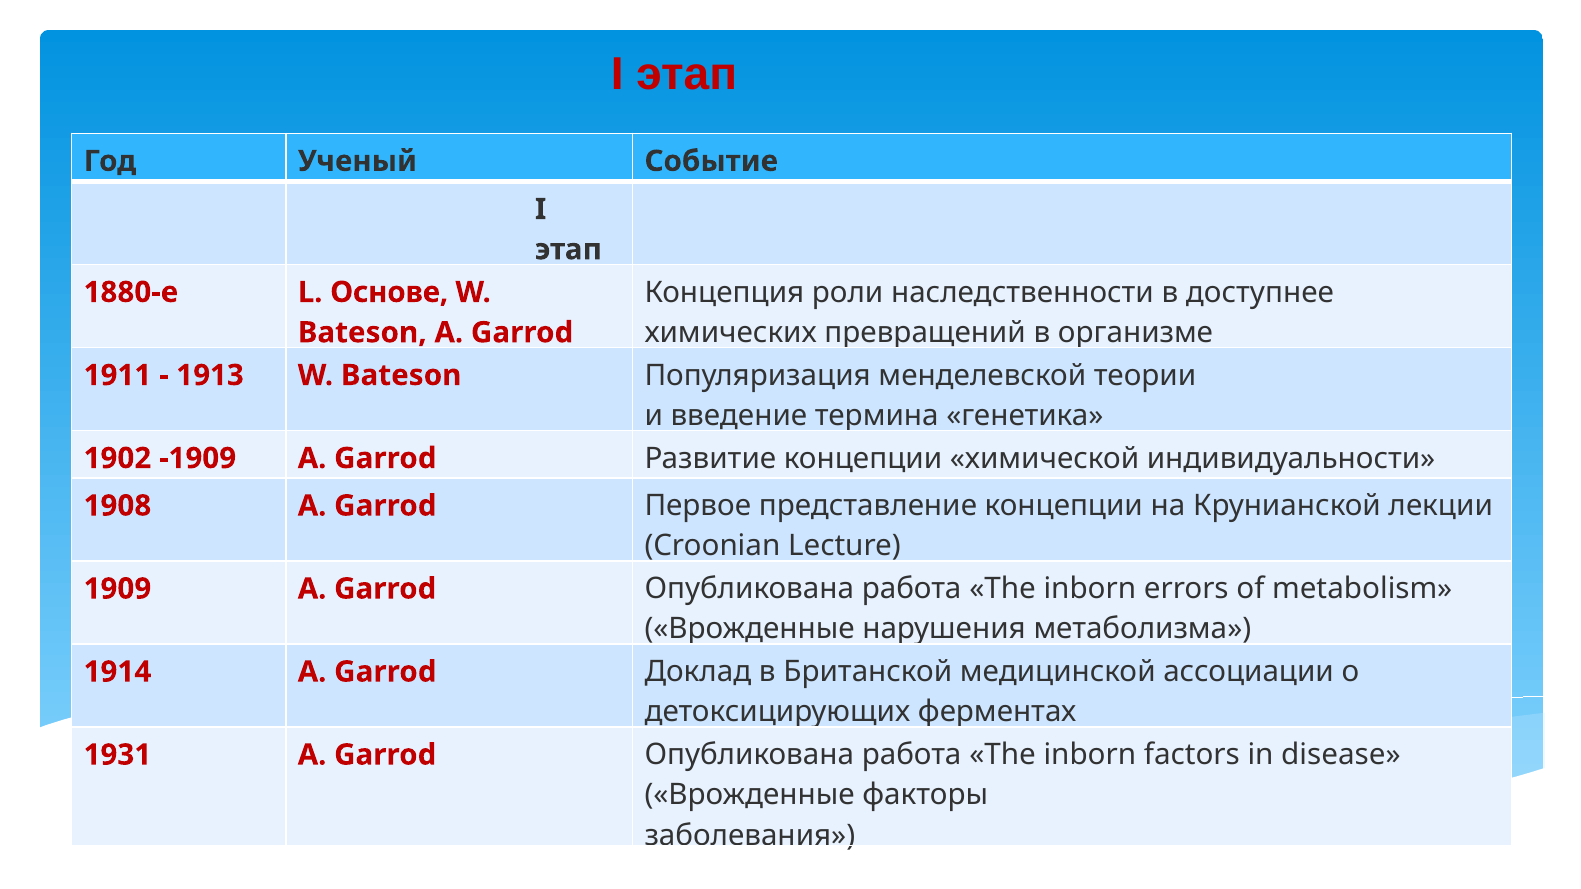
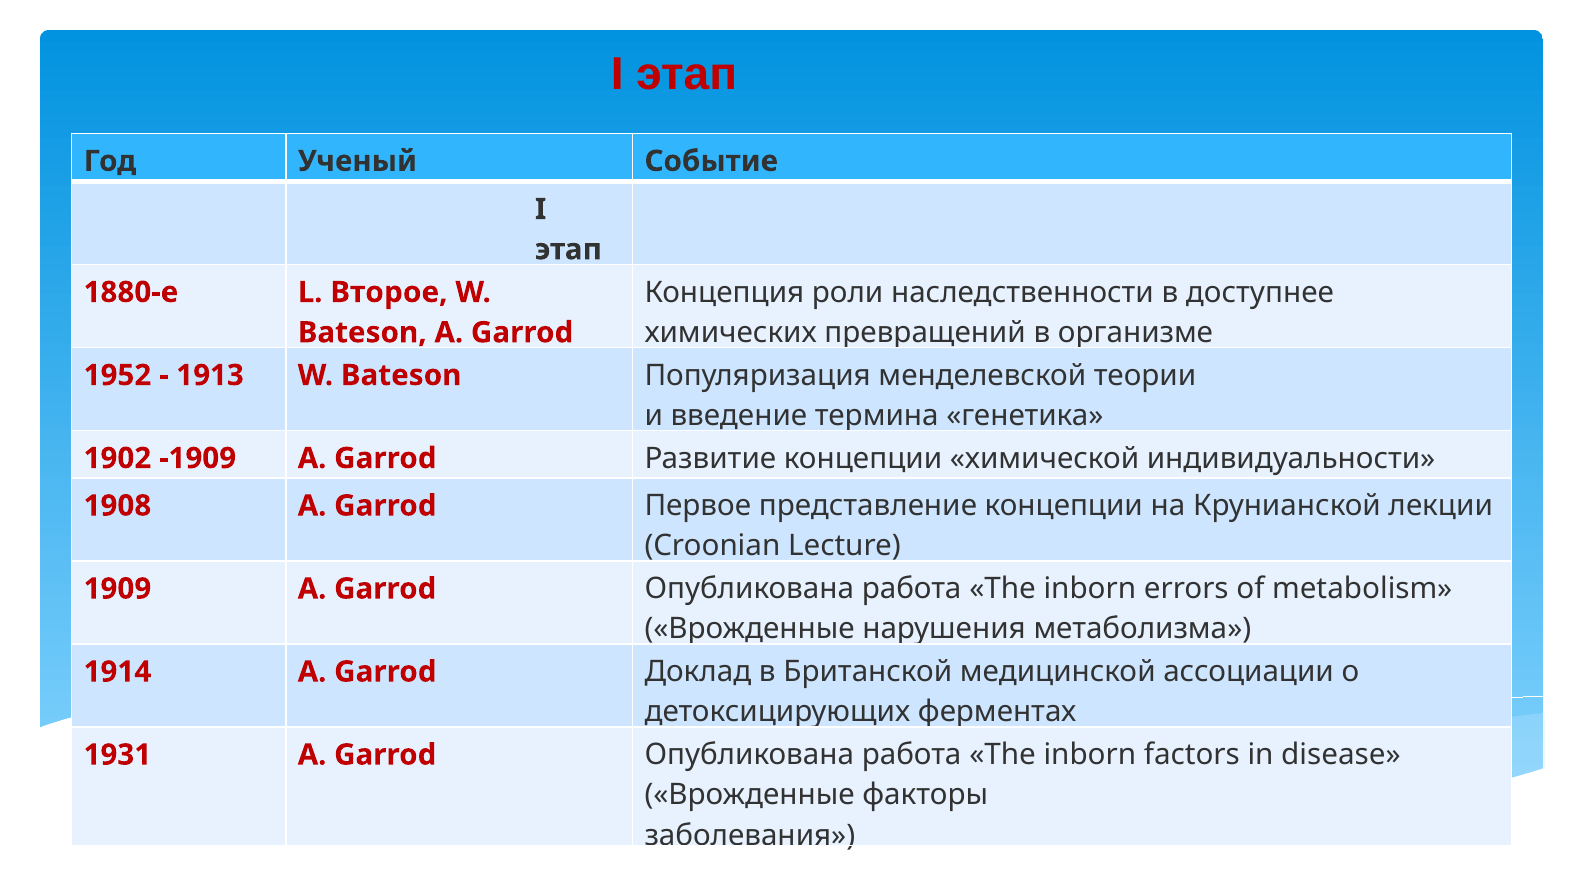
Основе: Основе -> Второе (389, 292)
1911: 1911 -> 1952 (117, 375)
